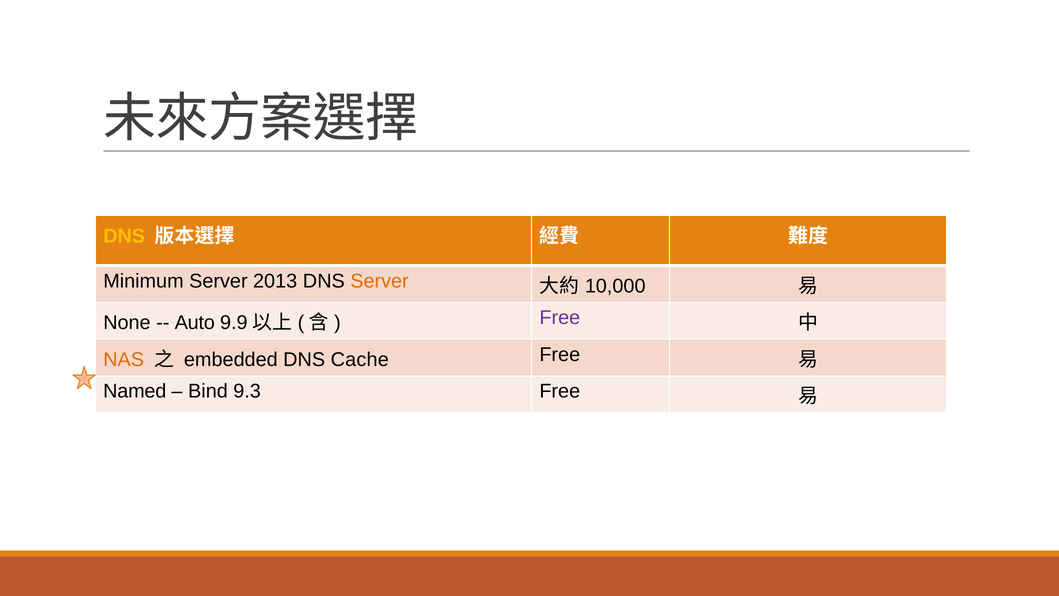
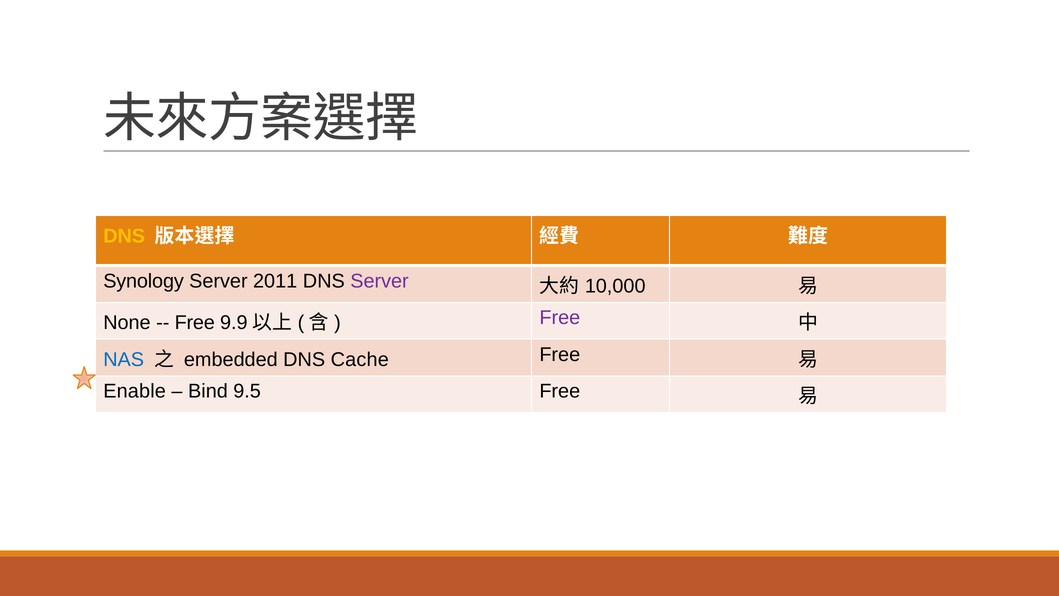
Minimum: Minimum -> Synology (144, 281)
2013: 2013 -> 2011 (275, 281)
Server colour: orange -> purple (380, 281)
Auto: Auto -> Free (195, 323)
NAS colour: orange -> blue (124, 359)
Named: Named -> Enable (135, 391)
9.3: 9.3 -> 9.5 (247, 391)
